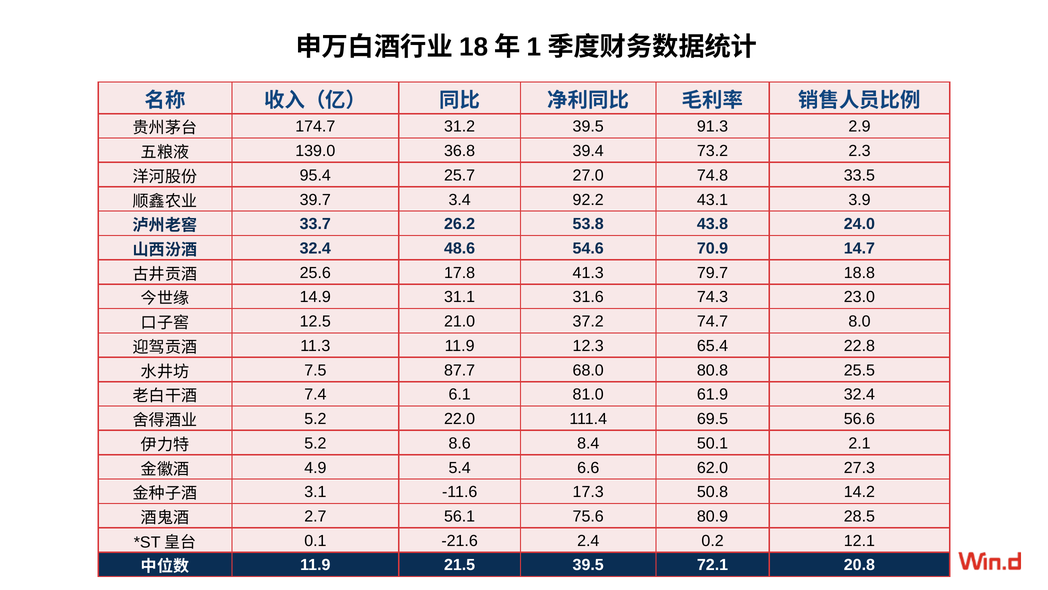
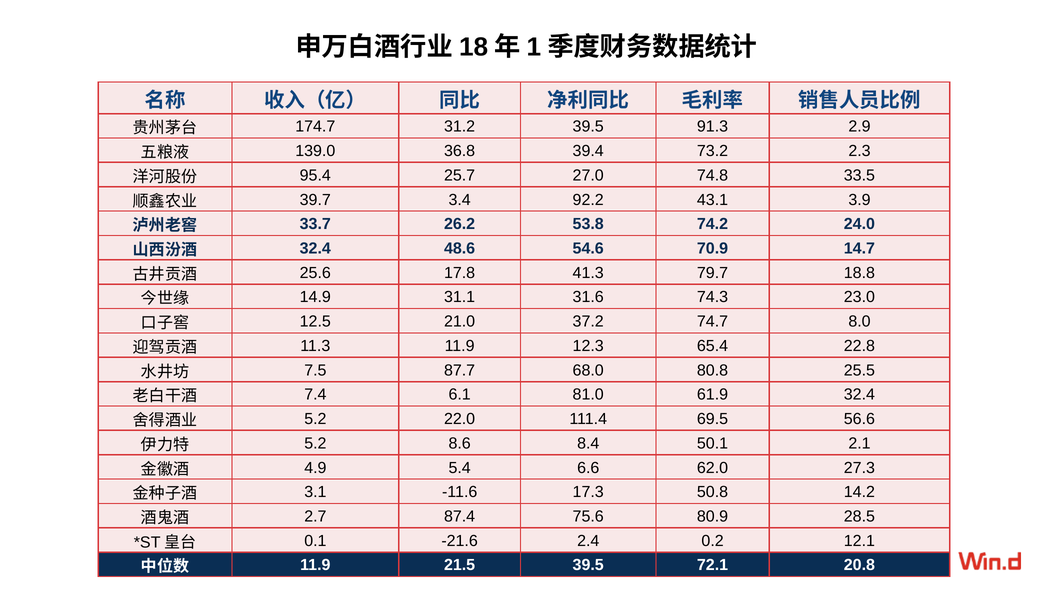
43.8: 43.8 -> 74.2 (713, 224)
56.1: 56.1 -> 87.4 (460, 516)
